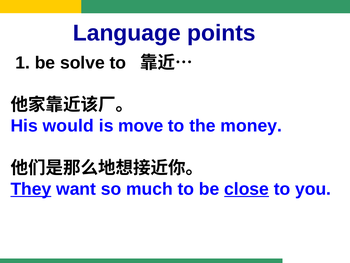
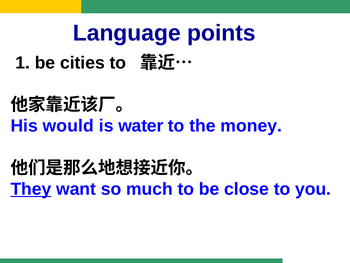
solve: solve -> cities (82, 63)
move: move -> water (141, 126)
close underline: present -> none (247, 189)
